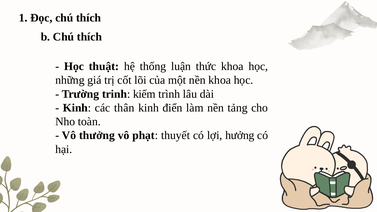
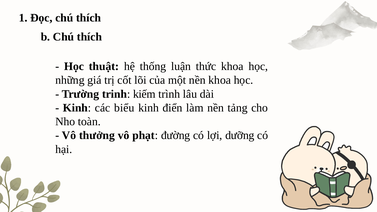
thân: thân -> biểu (124, 108)
thuyết: thuyết -> đường (176, 135)
hưởng: hưởng -> dưỡng (240, 135)
